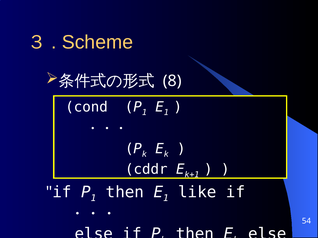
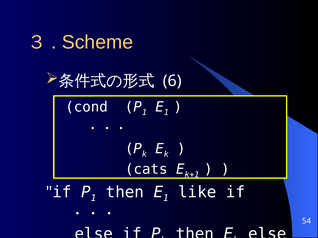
8: 8 -> 6 (172, 81)
cddr: cddr -> cats (146, 170)
